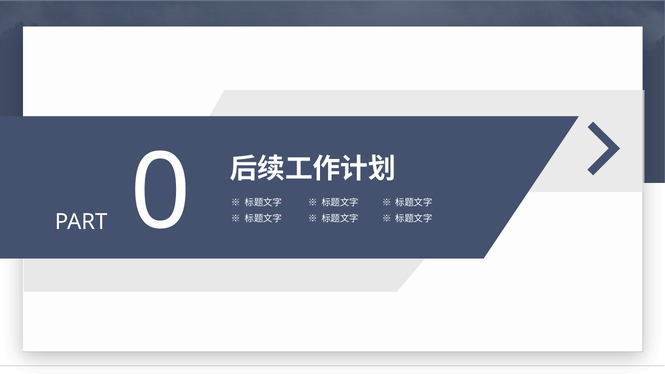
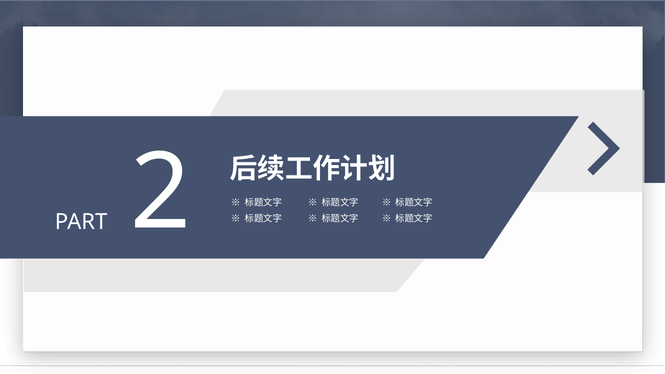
0: 0 -> 2 (161, 193)
